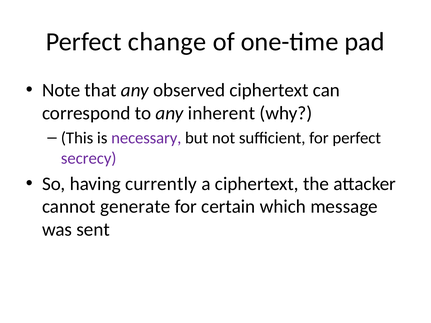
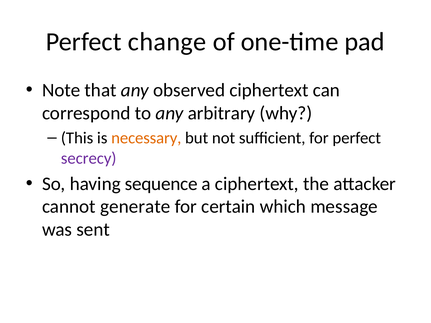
inherent: inherent -> arbitrary (222, 113)
necessary colour: purple -> orange (146, 138)
currently: currently -> sequence (161, 184)
